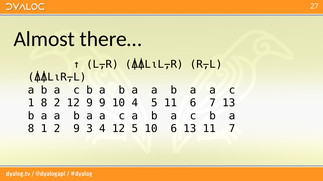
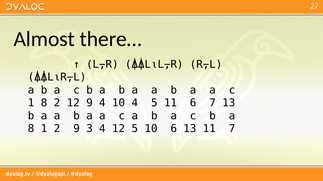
9 9: 9 -> 4 (102, 103)
